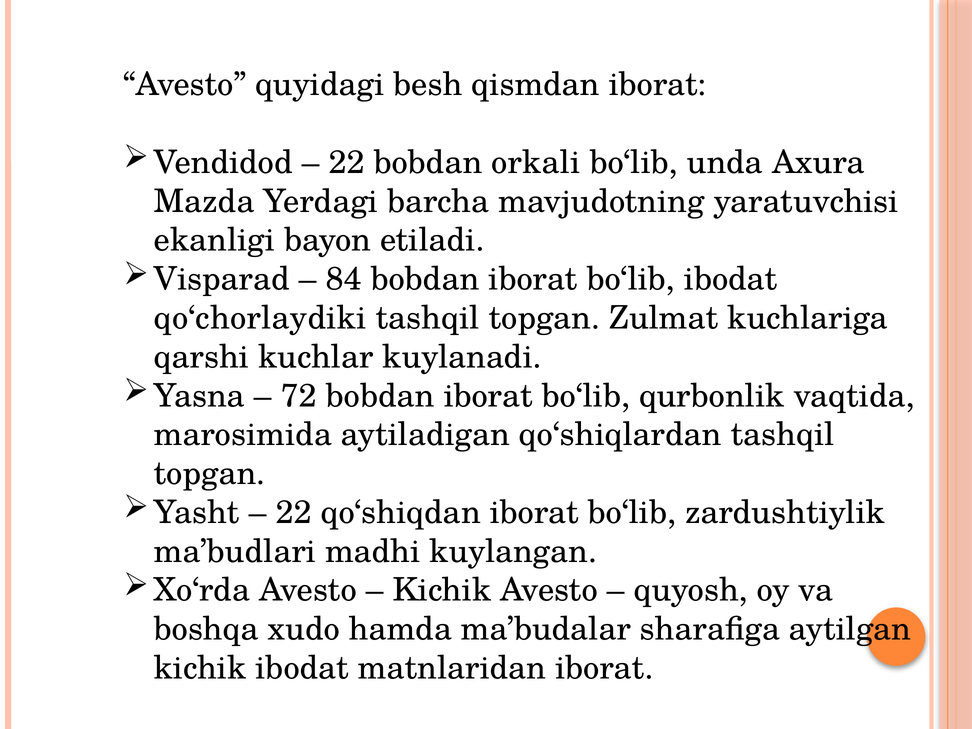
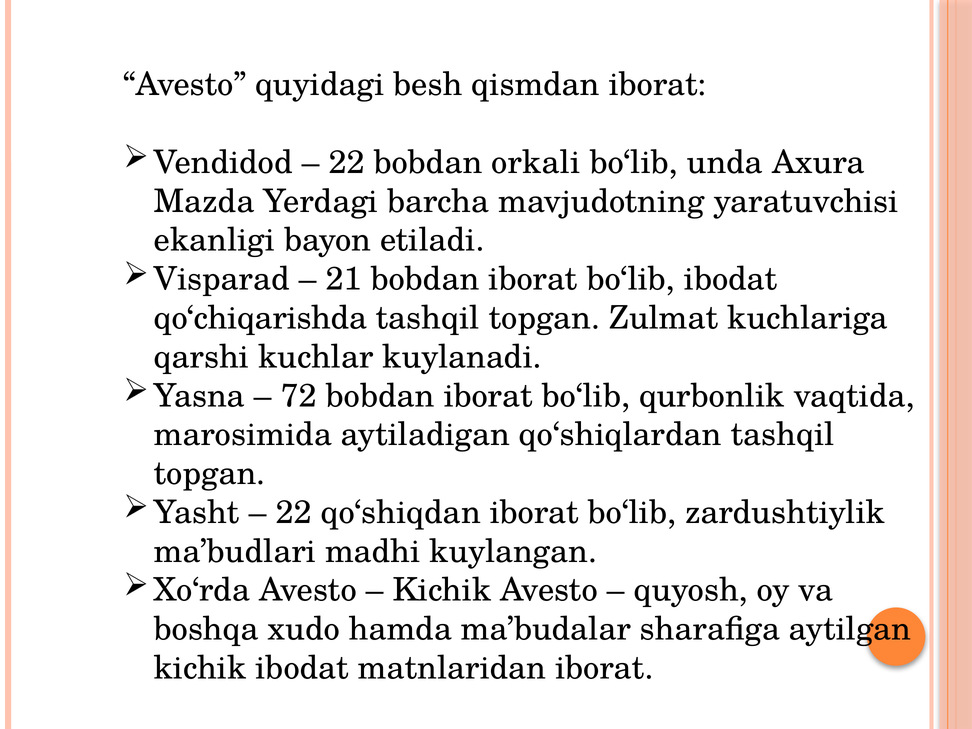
84: 84 -> 21 (344, 279)
qo‘chorlaydiki: qo‘chorlaydiki -> qo‘chiqarishda (260, 318)
